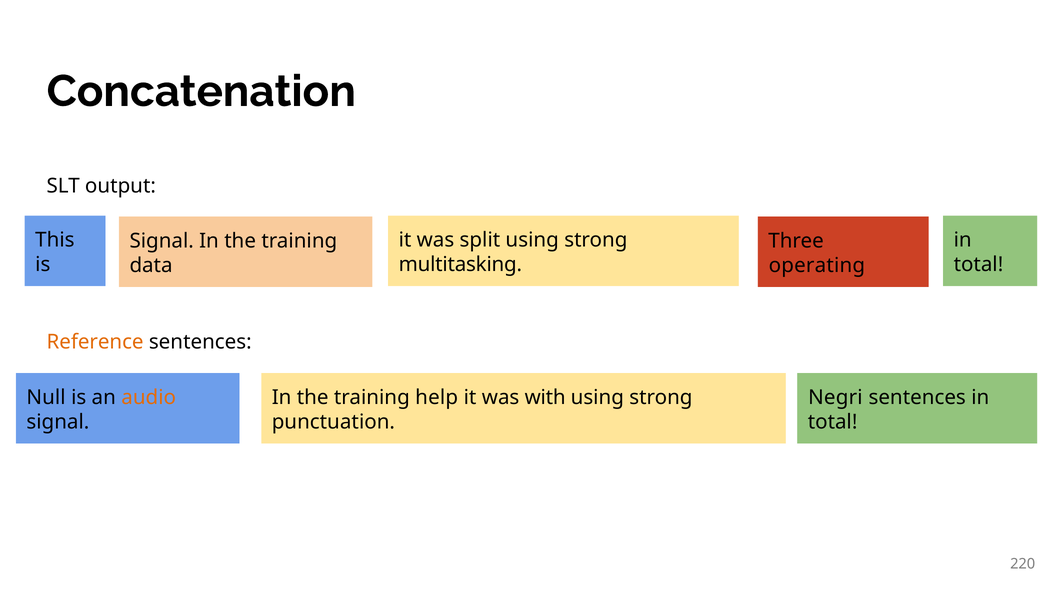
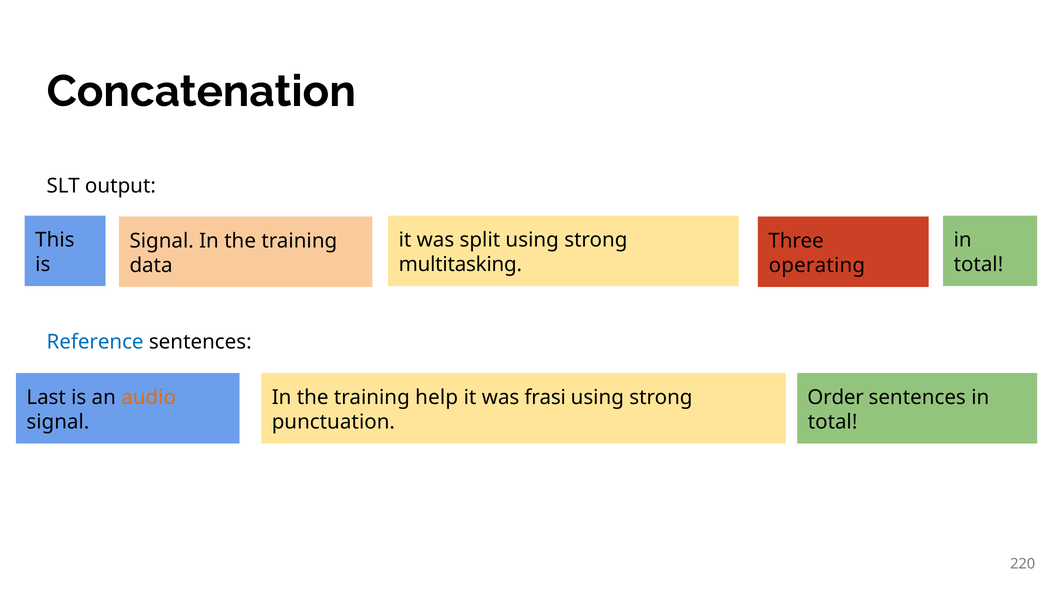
Reference colour: orange -> blue (95, 342)
Null: Null -> Last (46, 398)
with: with -> frasi (545, 398)
Negri: Negri -> Order (836, 398)
